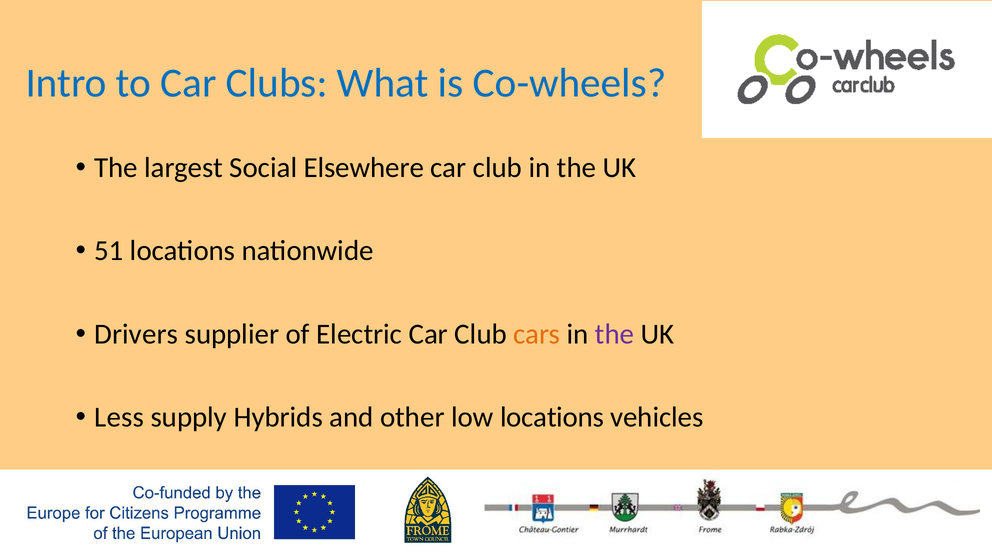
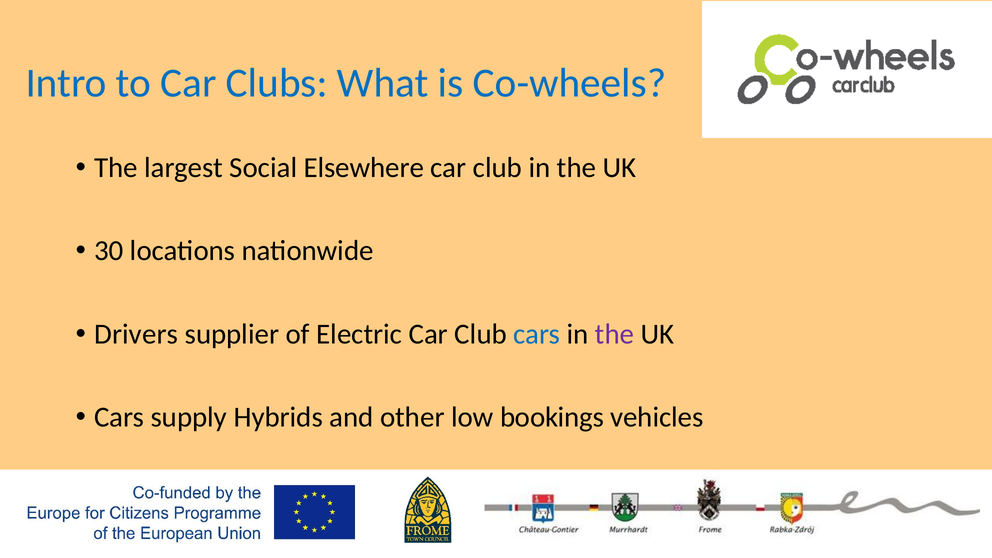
51: 51 -> 30 (109, 251)
cars colour: orange -> blue (537, 334)
Less: Less -> Cars (119, 417)
low locations: locations -> bookings (552, 417)
